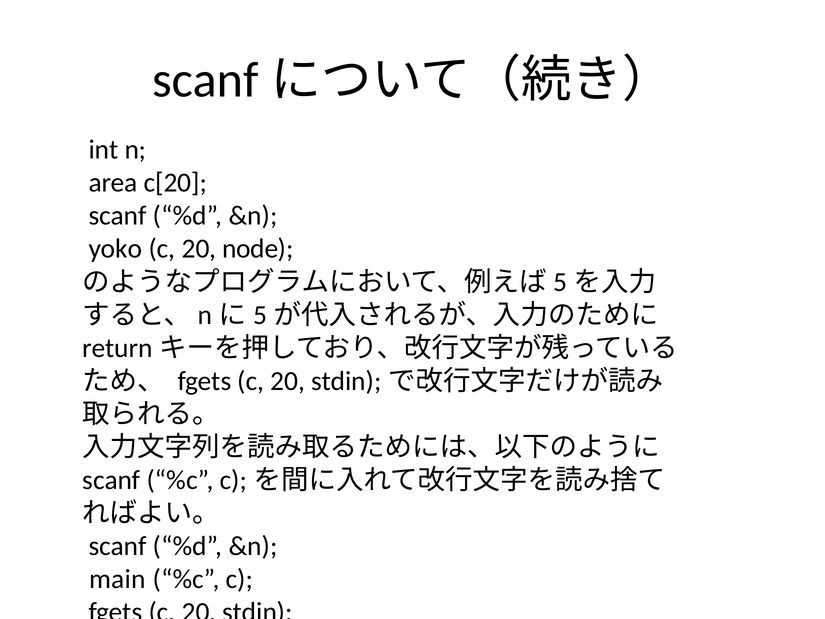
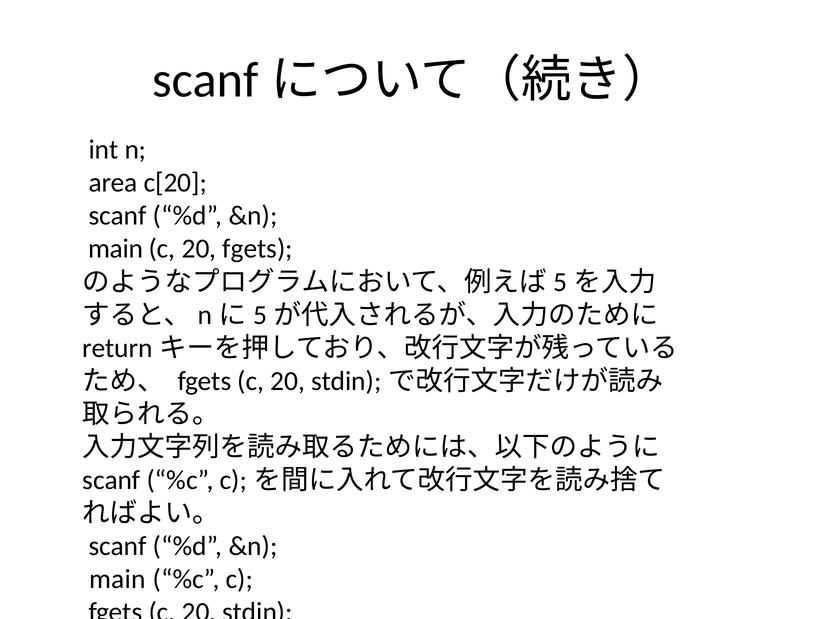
yoko: yoko -> main (116, 249)
20 node: node -> fgets (258, 249)
